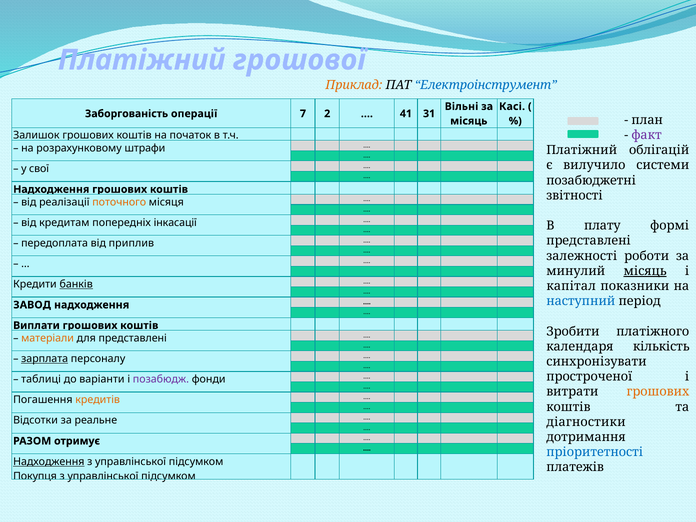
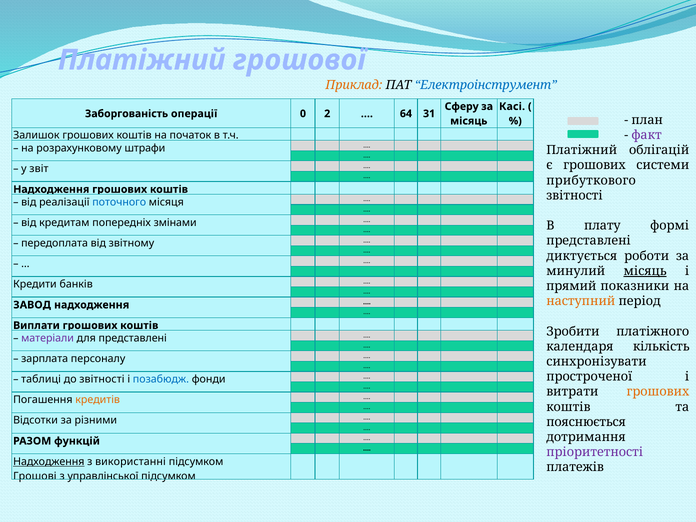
Вільні: Вільні -> Сферу (462, 106)
7: 7 -> 0 (303, 114)
41: 41 -> 64 (406, 114)
є вилучило: вилучило -> грошових (594, 165)
свої: свої -> звіт (39, 169)
позабюджетні: позабюджетні -> прибуткового (591, 180)
поточного colour: orange -> blue (119, 202)
інкасації: інкасації -> змінами (175, 223)
приплив: приплив -> звітному (131, 243)
залежності: залежності -> диктується (582, 256)
банків underline: present -> none (76, 284)
капітал: капітал -> прямий (571, 286)
наступний colour: blue -> orange (581, 301)
матеріали colour: orange -> purple (48, 338)
зарплата underline: present -> none (45, 359)
до варіанти: варіанти -> звітності (102, 379)
позабюдж colour: purple -> blue (161, 379)
реальне: реальне -> різними (96, 420)
діагностики: діагностики -> пояснюється (586, 422)
отримує: отримує -> функцій (77, 441)
пріоритетності colour: blue -> purple (595, 452)
управлінської: управлінської -> використанні (130, 462)
Покупця: Покупця -> Грошові (35, 476)
